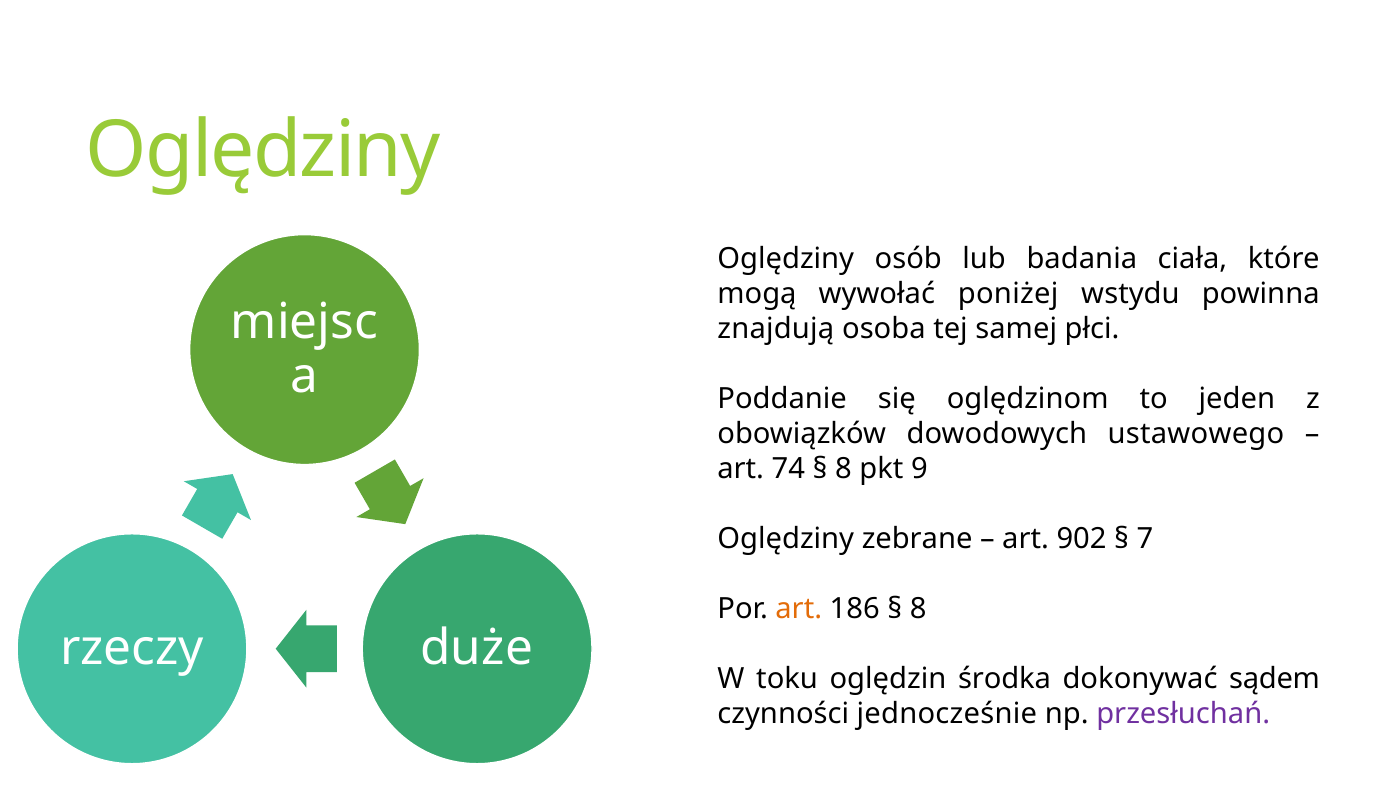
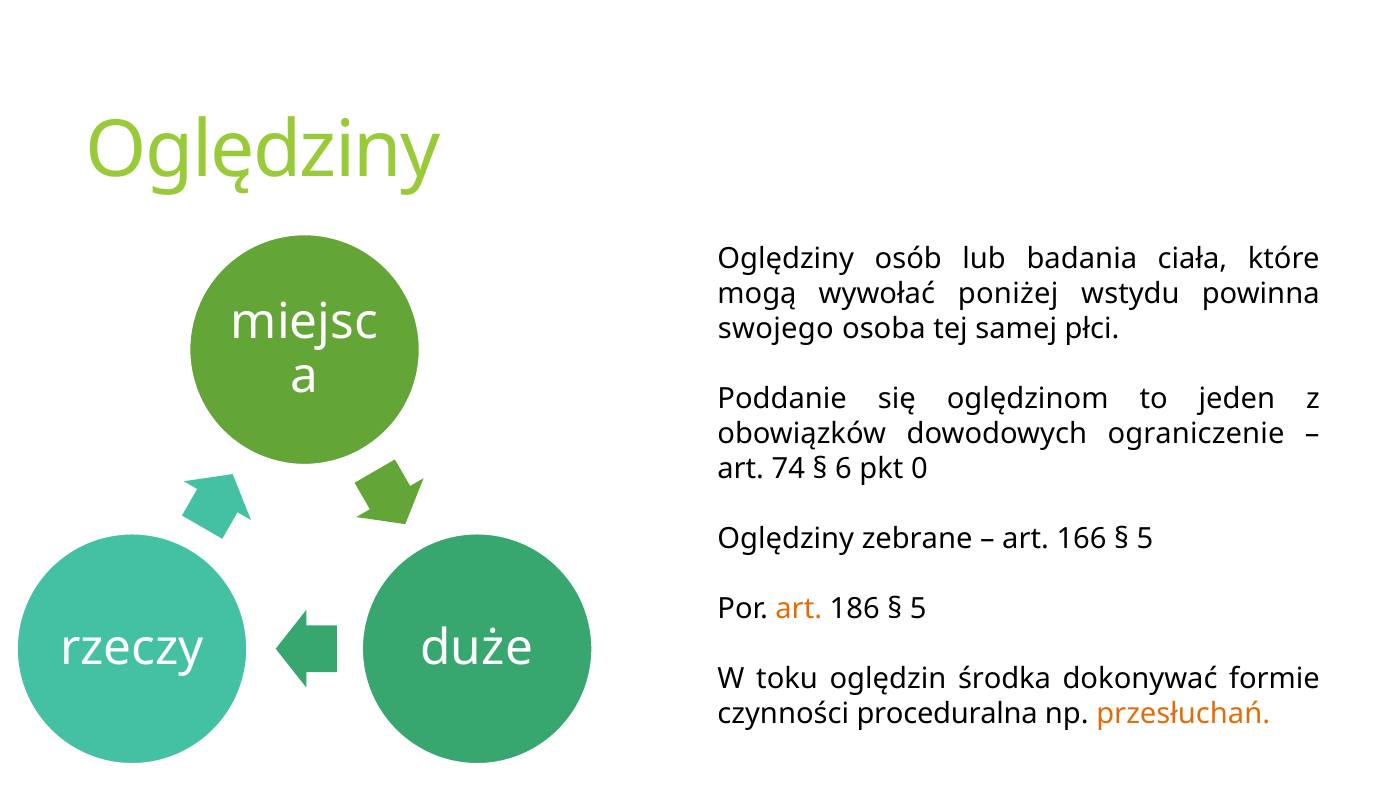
znajdują: znajdują -> swojego (776, 329)
ustawowego: ustawowego -> ograniczenie (1196, 434)
8: 8 -> 6 (843, 469)
9: 9 -> 0 (919, 469)
902: 902 -> 166 (1082, 539)
7: 7 -> 5 (1145, 539)
8: 8 -> 5 (918, 609)
sądem: sądem -> formie (1274, 679)
jednocześnie: jednocześnie -> proceduralna (947, 713)
przesłuchań colour: purple -> orange (1183, 713)
